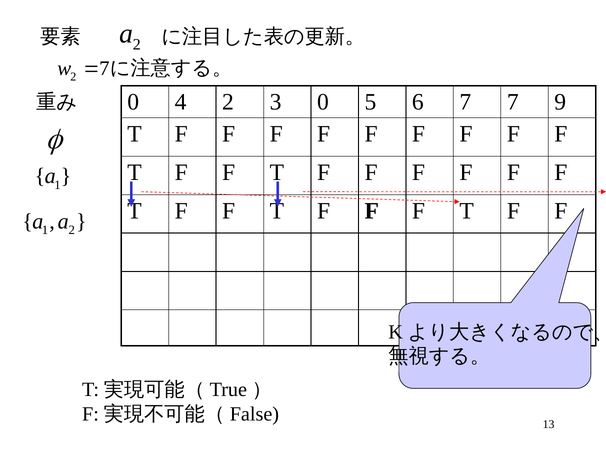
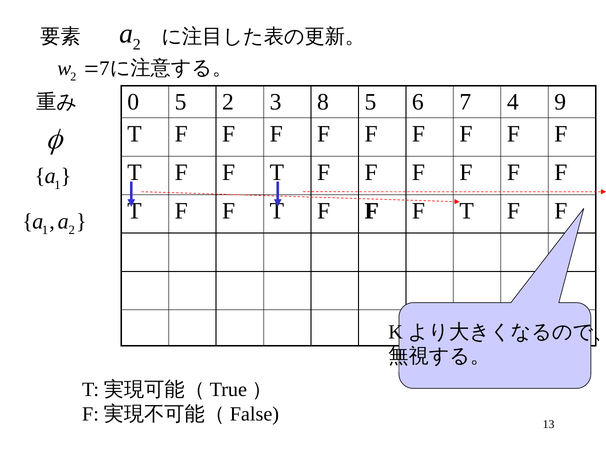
0 4: 4 -> 5 (181, 102)
3 0: 0 -> 8 (323, 102)
7 7: 7 -> 4 (513, 102)
